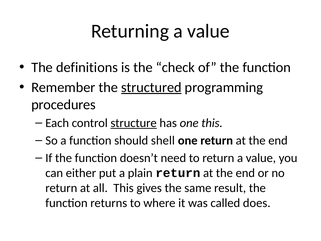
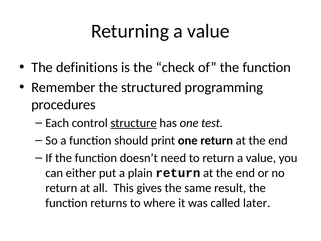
structured underline: present -> none (151, 87)
one this: this -> test (212, 123)
shell: shell -> print (163, 140)
does: does -> later (257, 203)
